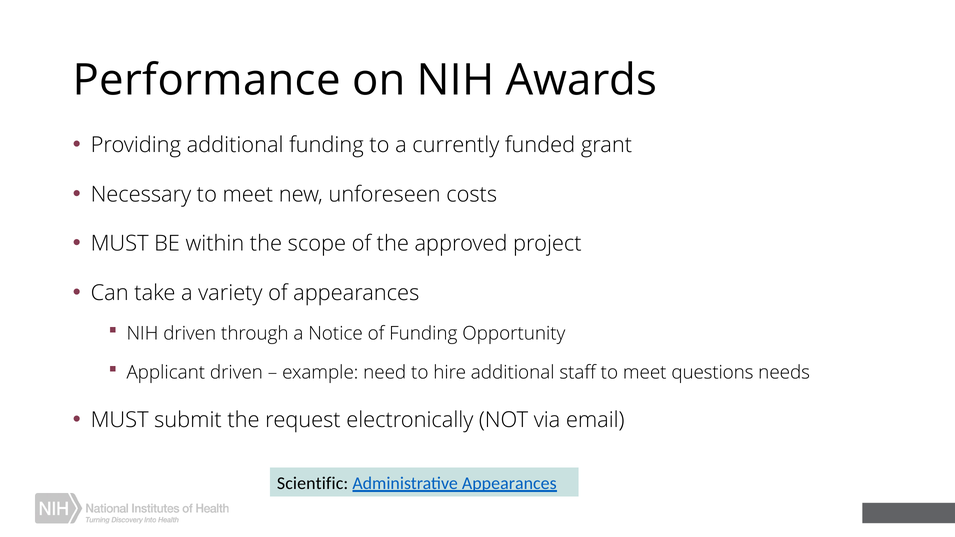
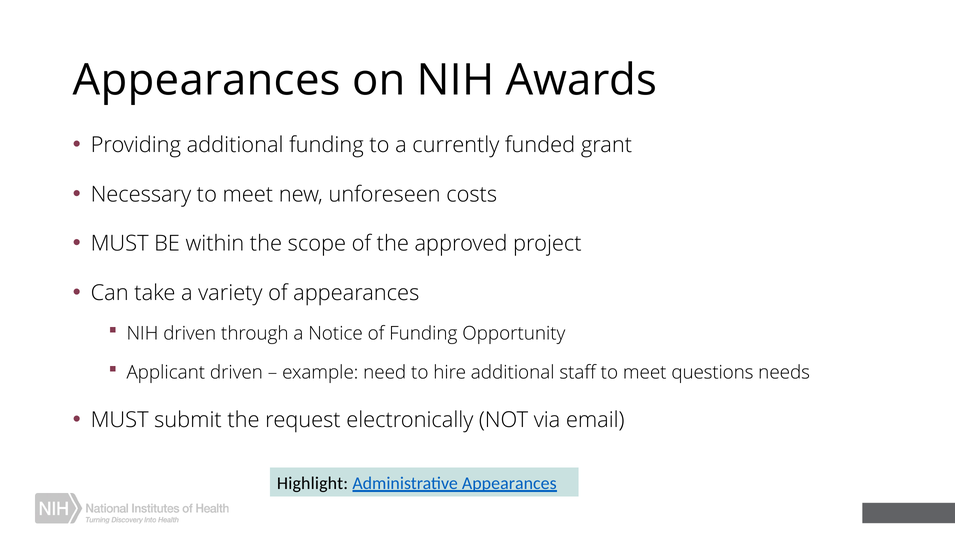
Performance: Performance -> Appearances (207, 80)
Scientific: Scientific -> Highlight (313, 483)
